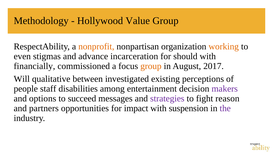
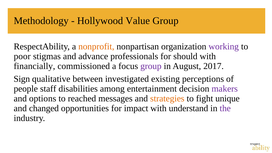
working colour: orange -> purple (224, 47)
even: even -> poor (22, 56)
incarceration: incarceration -> professionals (134, 56)
group colour: orange -> purple (151, 66)
Will: Will -> Sign (22, 79)
succeed: succeed -> reached (82, 98)
strategies colour: purple -> orange (167, 98)
reason: reason -> unique (228, 98)
partners: partners -> changed (44, 108)
suspension: suspension -> understand (188, 108)
